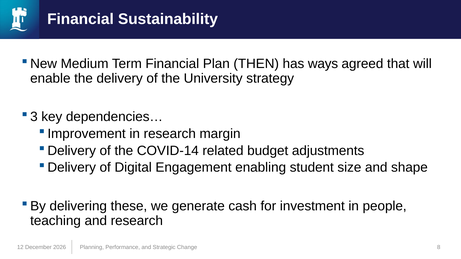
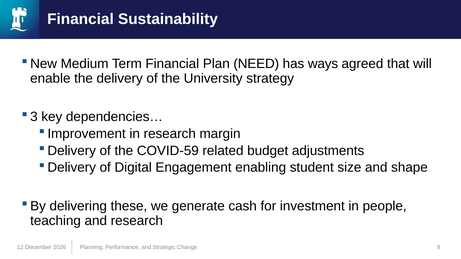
THEN: THEN -> NEED (256, 64)
COVID-14: COVID-14 -> COVID-59 (168, 151)
